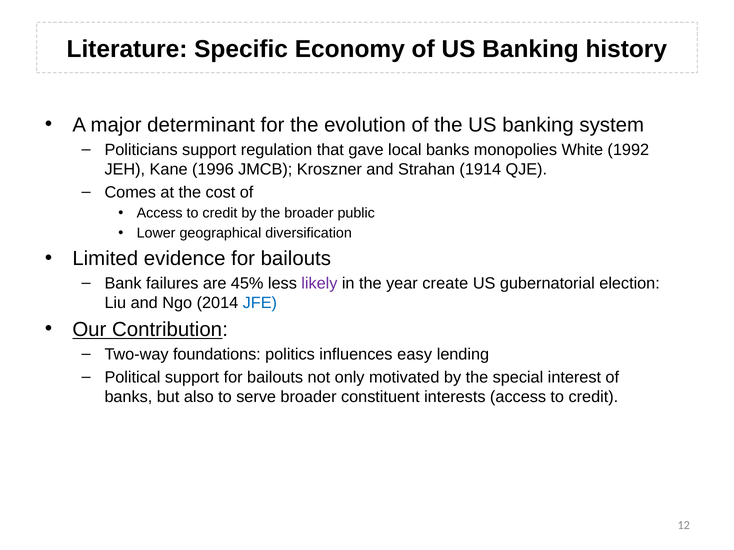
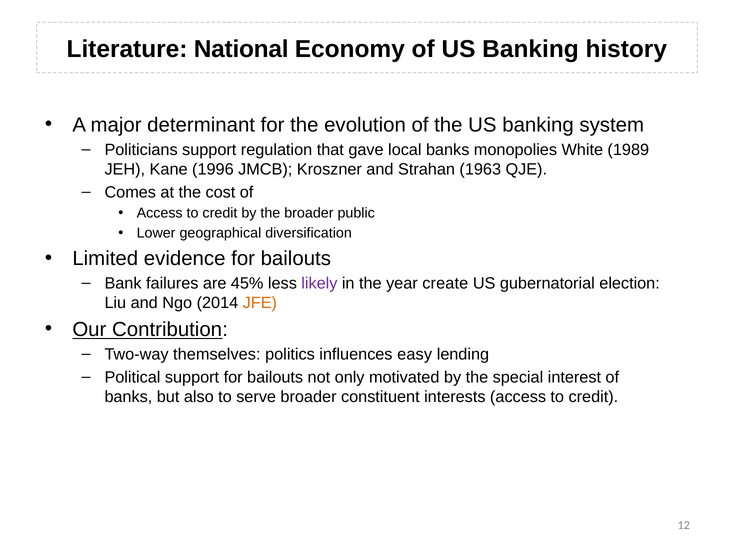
Specific: Specific -> National (241, 49)
1992: 1992 -> 1989 (628, 150)
1914: 1914 -> 1963 (480, 170)
JFE colour: blue -> orange (260, 303)
foundations: foundations -> themselves (217, 355)
